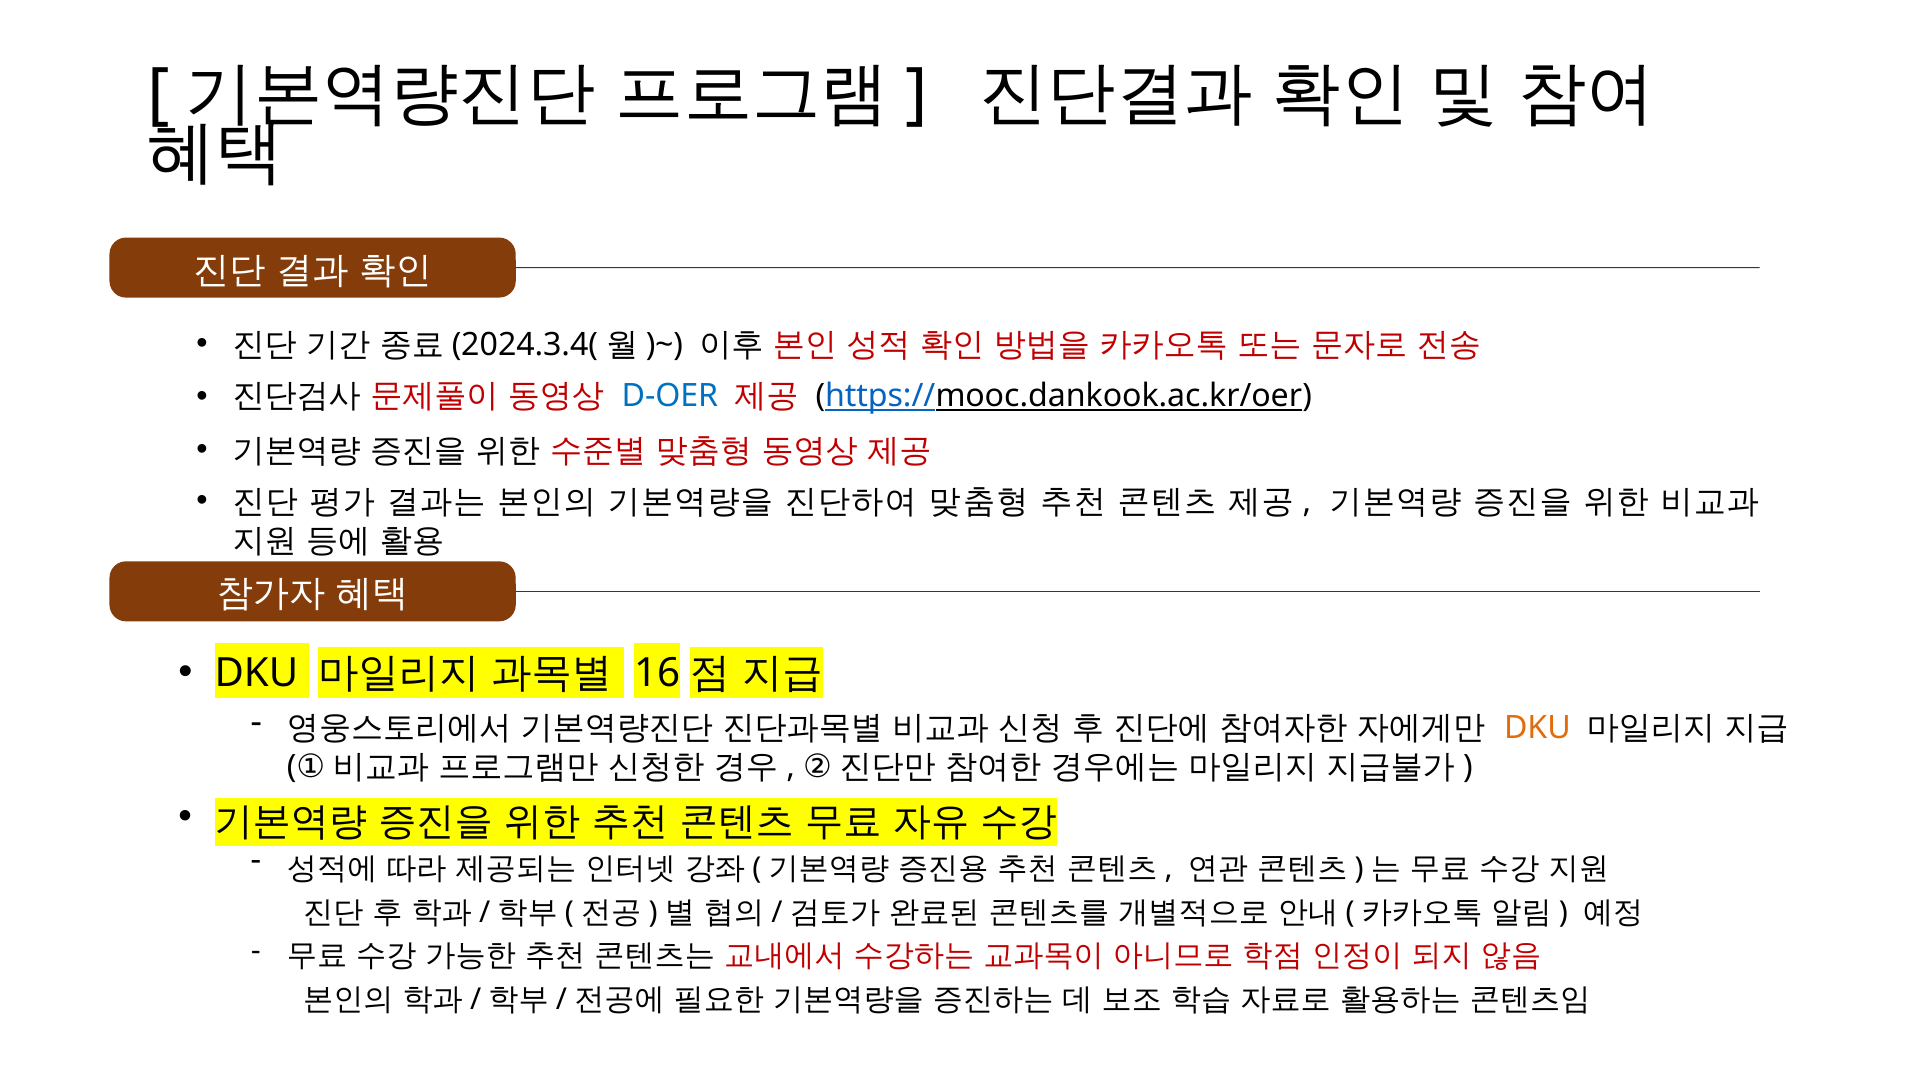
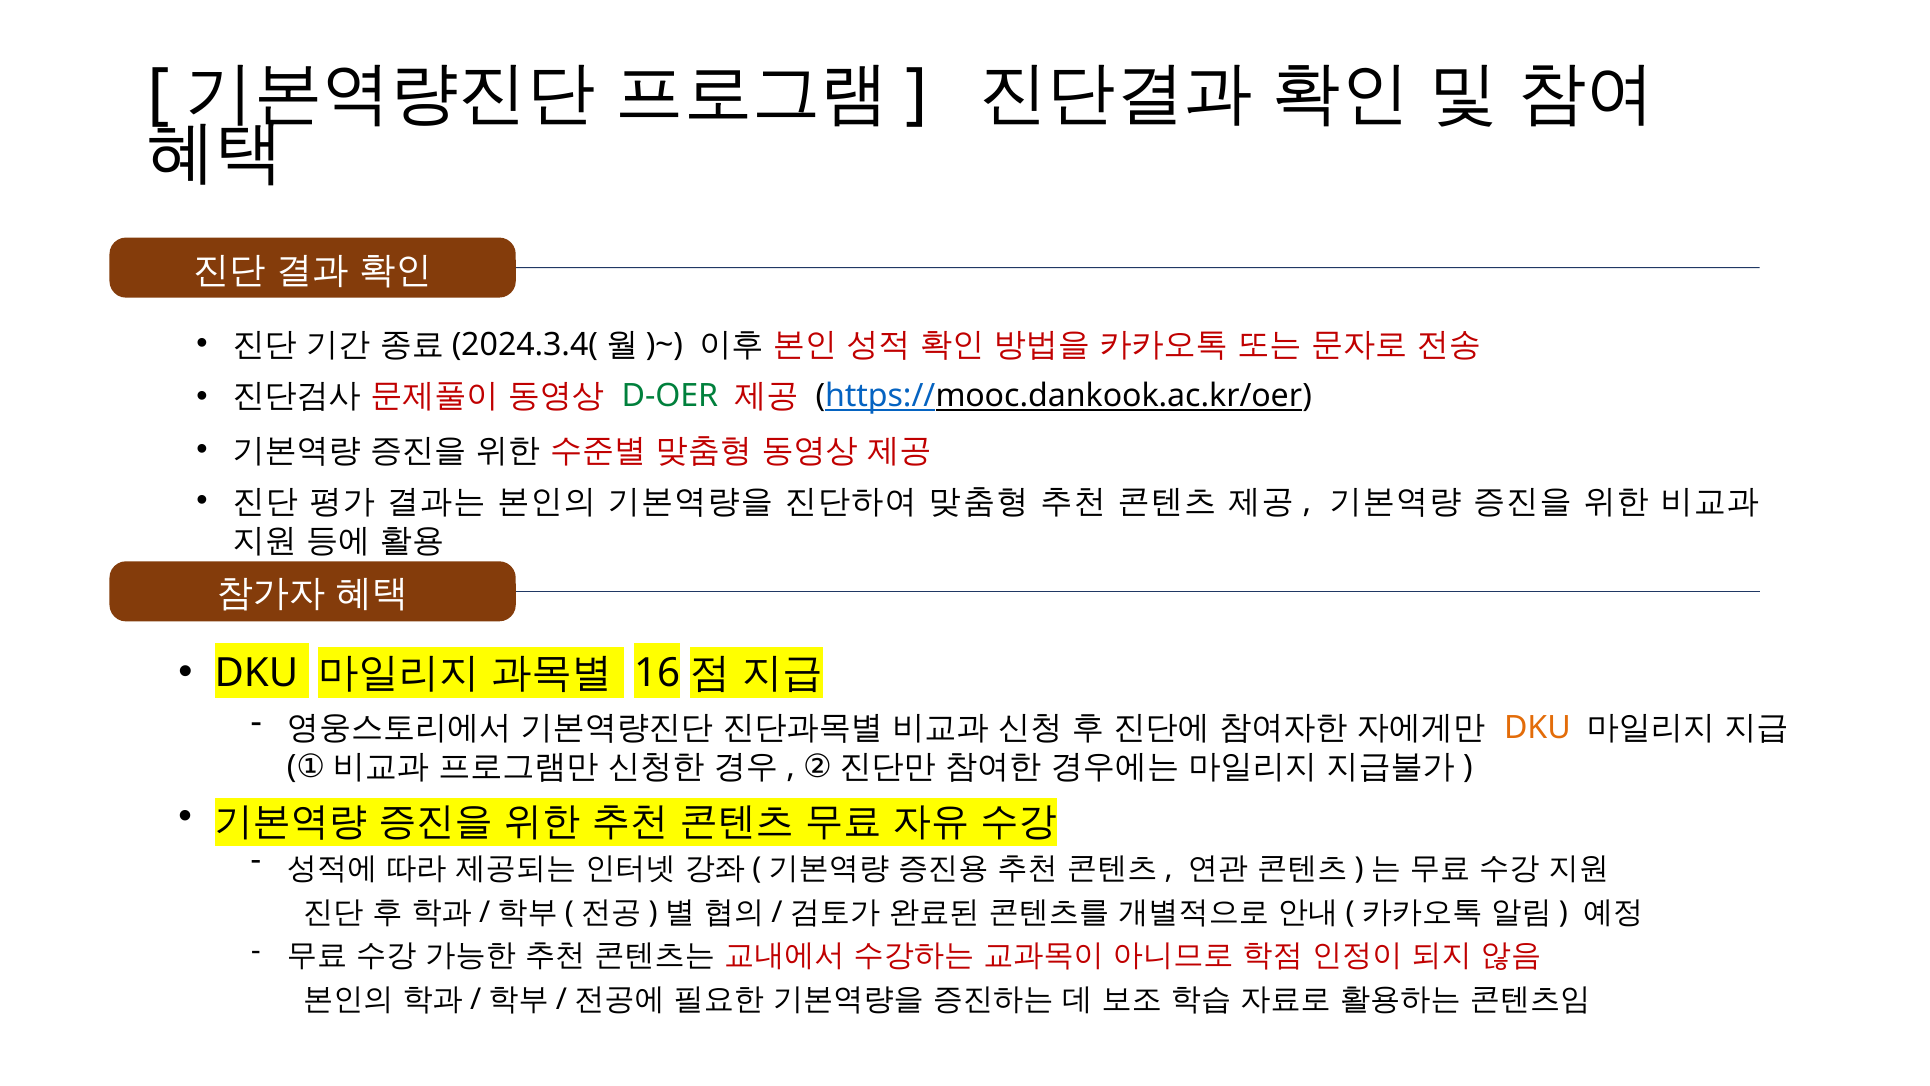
D-OER colour: blue -> green (670, 395)
